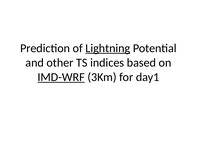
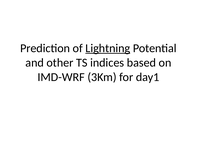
IMD-WRF underline: present -> none (61, 77)
